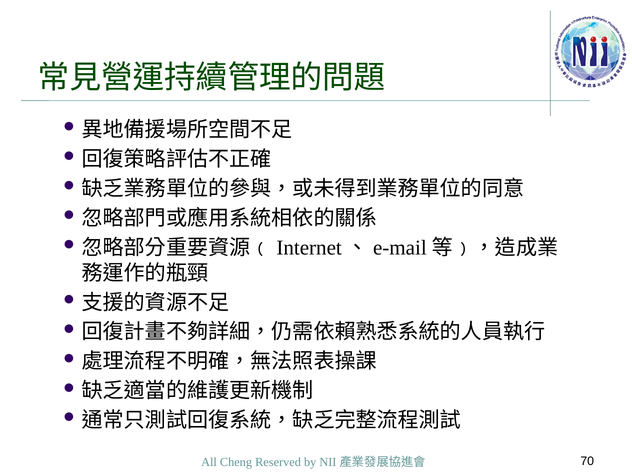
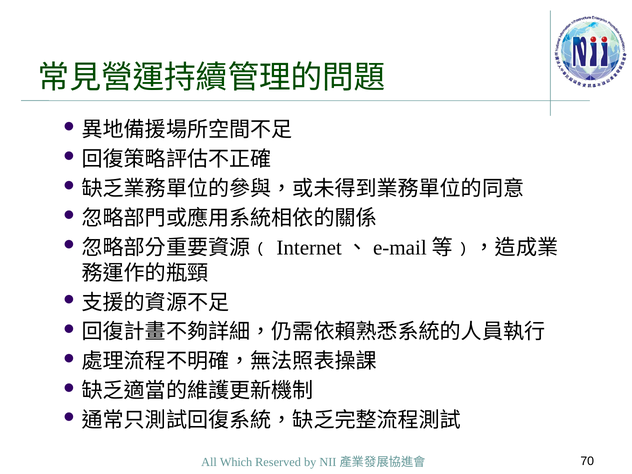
Cheng: Cheng -> Which (236, 462)
